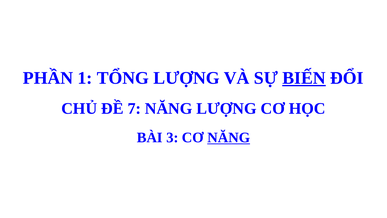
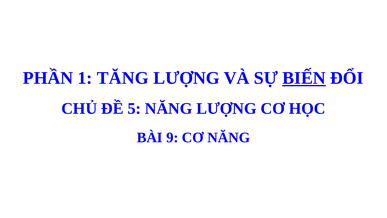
TỔNG: TỔNG -> TĂNG (123, 78)
7: 7 -> 5 (134, 108)
3: 3 -> 9 (172, 137)
NĂNG underline: present -> none (229, 137)
